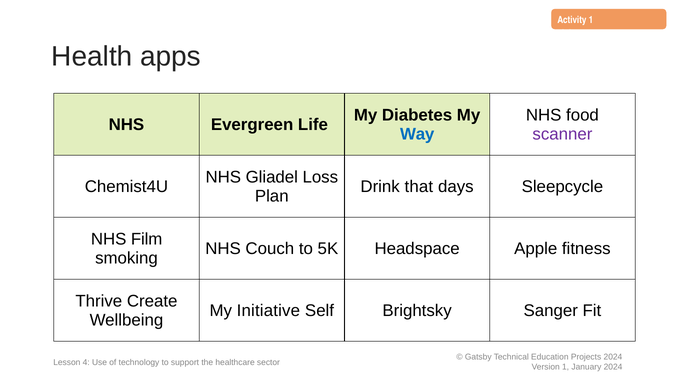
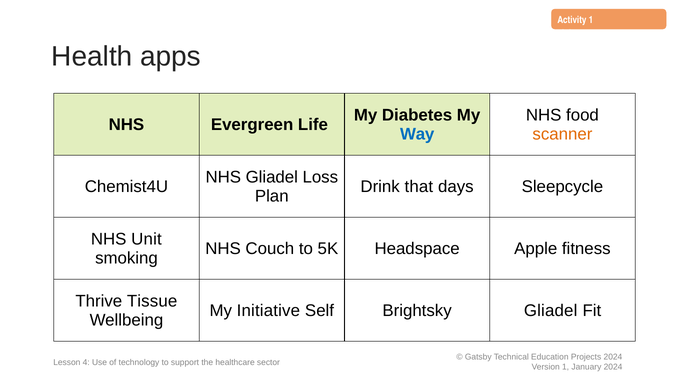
scanner colour: purple -> orange (562, 134)
Film: Film -> Unit (146, 239)
Create: Create -> Tissue (152, 301)
Brightsky Sanger: Sanger -> Gliadel (551, 311)
